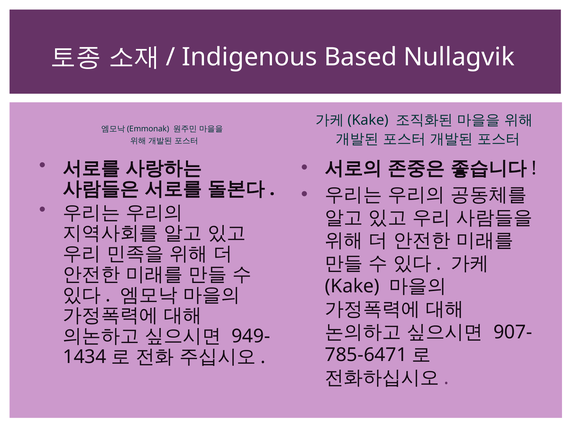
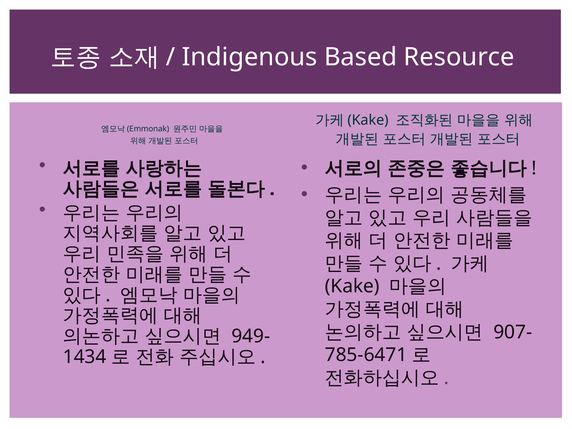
Nullagvik: Nullagvik -> Resource (459, 57)
